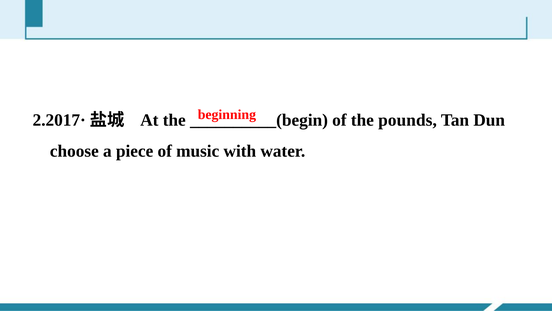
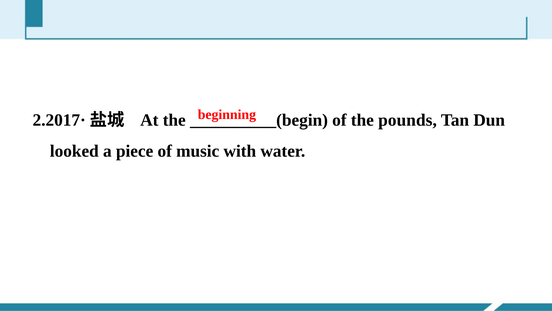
choose: choose -> looked (74, 151)
